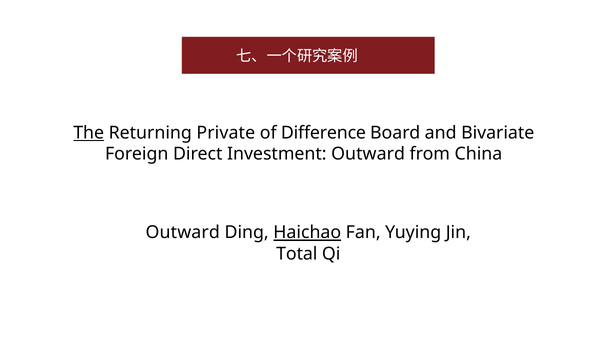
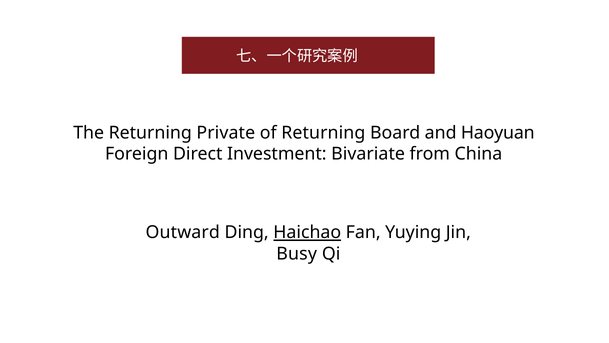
The underline: present -> none (89, 132)
of Difference: Difference -> Returning (323, 132)
Bivariate: Bivariate -> Haoyuan (498, 132)
Investment Outward: Outward -> Bivariate (368, 154)
Total: Total -> Busy (297, 254)
